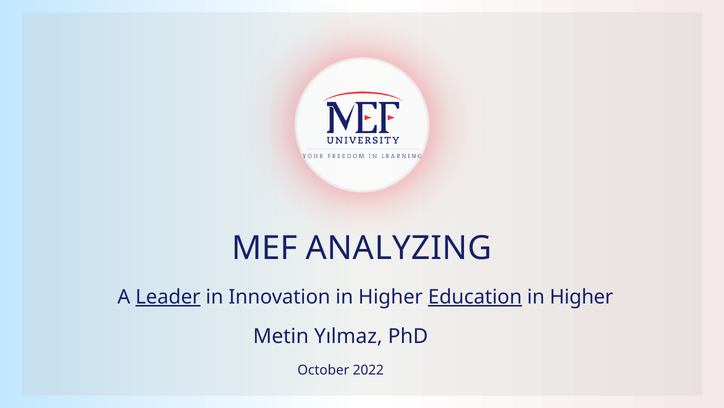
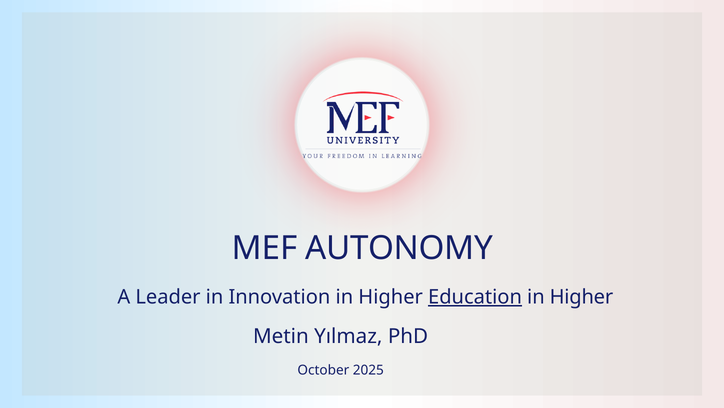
ANALYZING: ANALYZING -> AUTONOMY (399, 248)
Leader underline: present -> none (168, 296)
2022: 2022 -> 2025 (368, 370)
